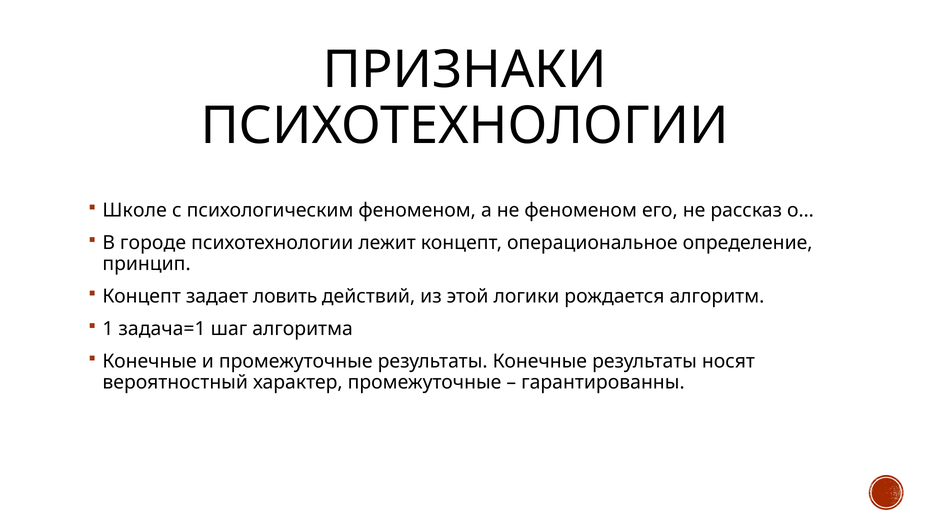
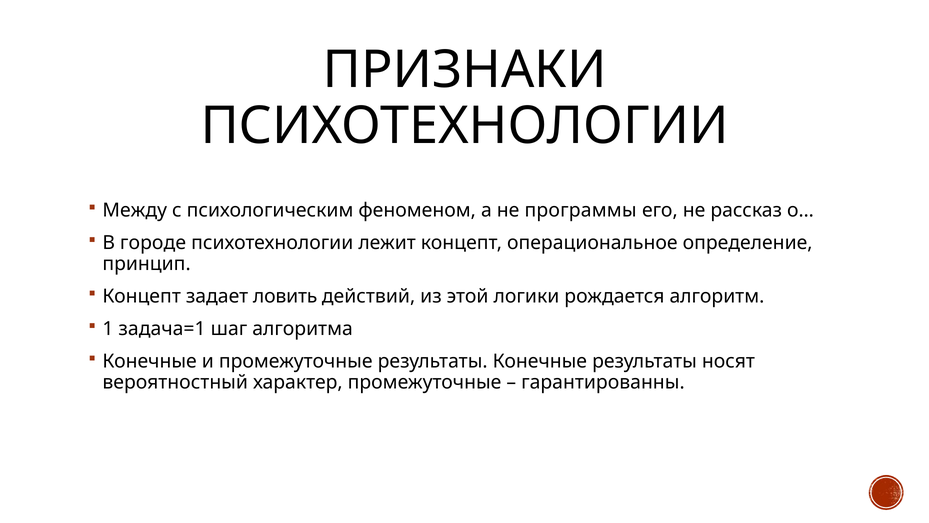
Школе: Школе -> Между (135, 210)
не феноменом: феноменом -> программы (581, 210)
